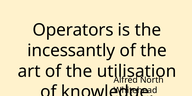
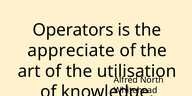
incessantly: incessantly -> appreciate (71, 51)
